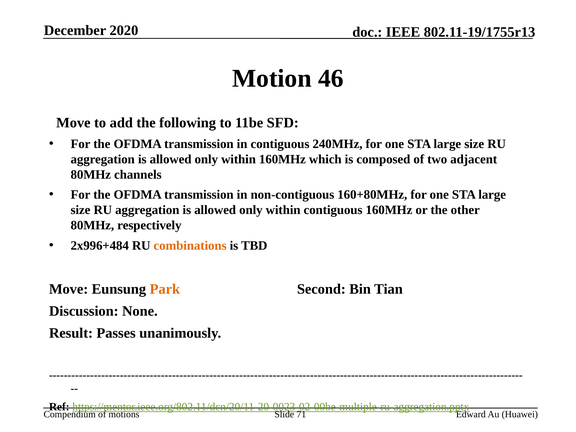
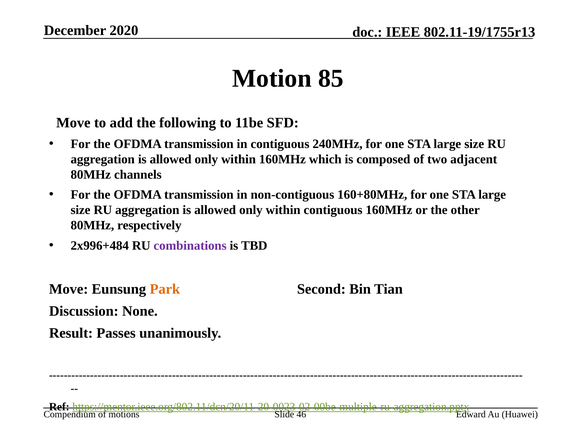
46: 46 -> 85 (331, 79)
combinations colour: orange -> purple (190, 246)
71: 71 -> 46 (301, 414)
